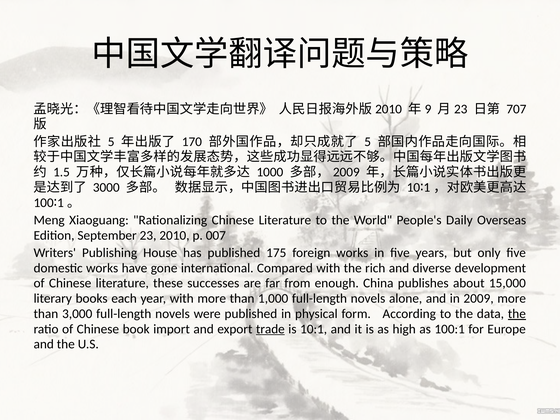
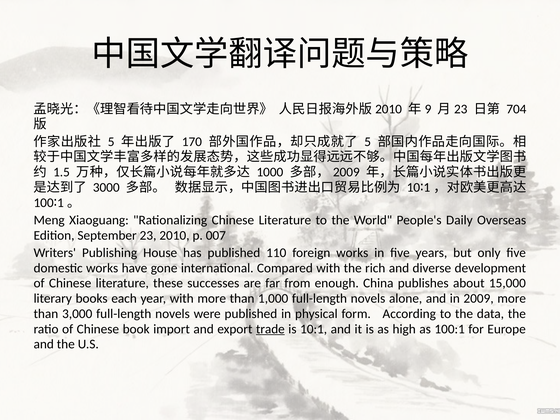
707: 707 -> 704 (516, 109)
175: 175 -> 110 (276, 253)
the underline: present -> none (517, 314)
